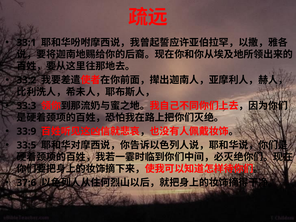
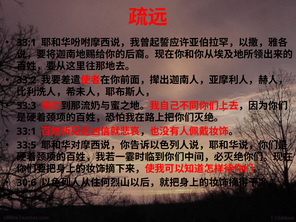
33:9: 33:9 -> 33:1 (26, 131)
37:6: 37:6 -> 30:6 (26, 183)
